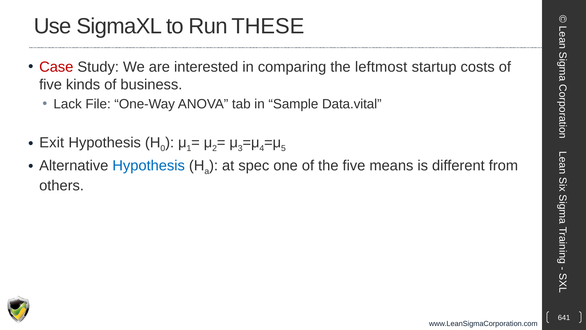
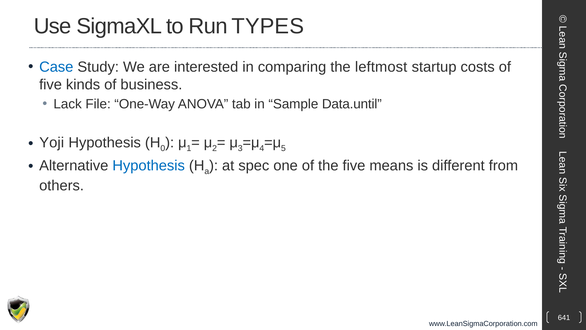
THESE: THESE -> TYPES (268, 26)
Case colour: red -> blue (56, 67)
Data.vital: Data.vital -> Data.until (352, 104)
Exit: Exit -> Yoji (52, 143)
